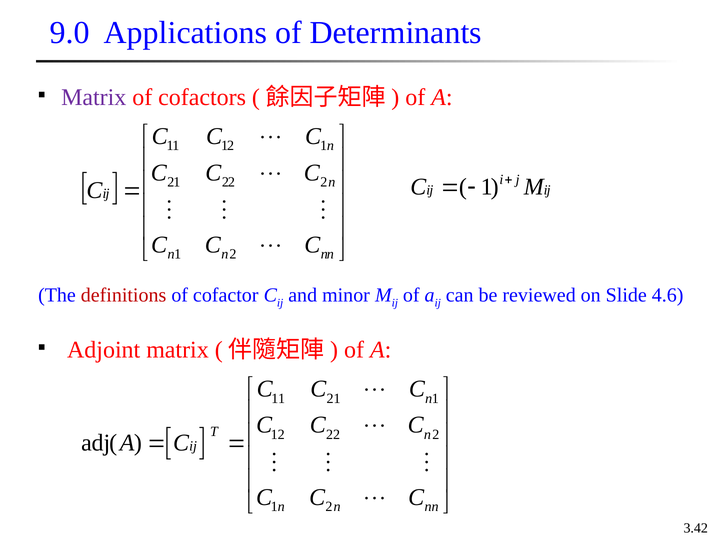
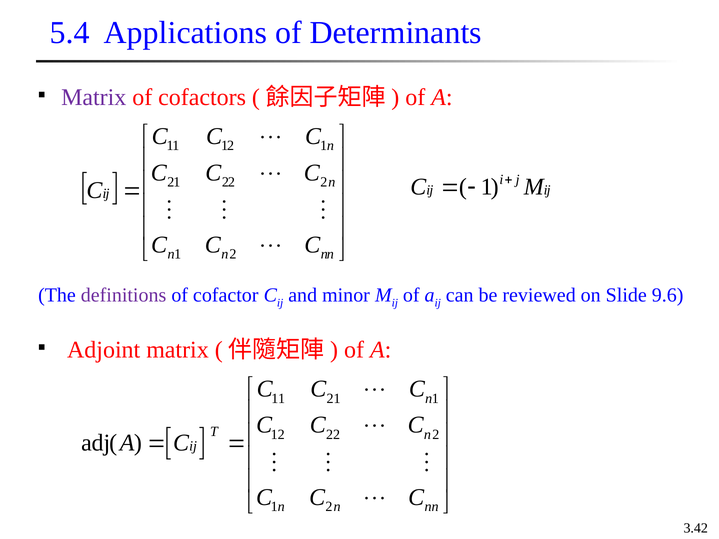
9.0: 9.0 -> 5.4 (70, 33)
definitions colour: red -> purple (124, 295)
4.6: 4.6 -> 9.6 (668, 295)
